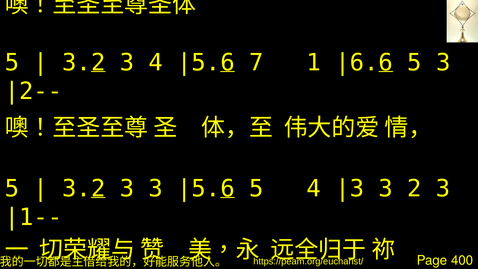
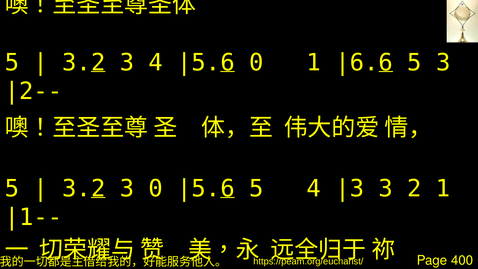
7: 7 -> 0 (256, 63)
3 3: 3 -> 0 (156, 188)
2 3: 3 -> 1 (443, 188)
